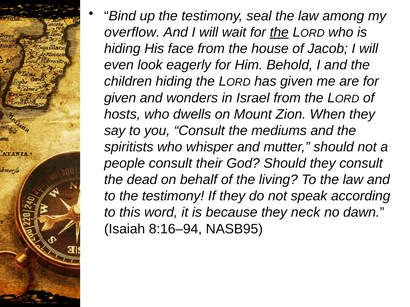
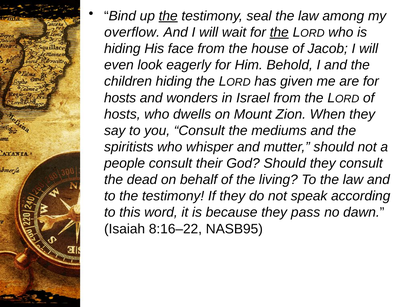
the underline: none -> present (168, 16)
given: given -> hosts (120, 98)
neck: neck -> pass (306, 213)
8:16–94: 8:16–94 -> 8:16–22 (175, 229)
